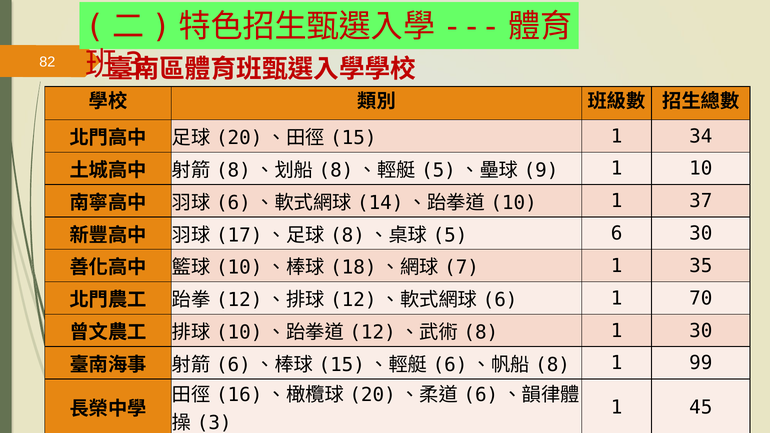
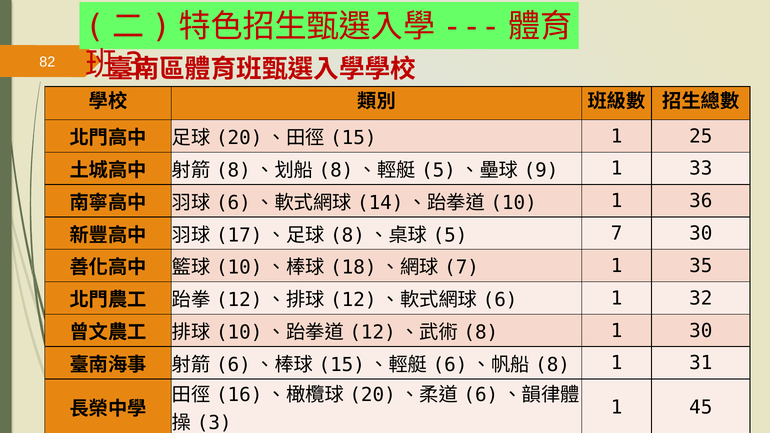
34: 34 -> 25 (701, 136)
1 10: 10 -> 33 (701, 169)
37: 37 -> 36 (701, 201)
6: 6 -> 7 (617, 234)
70: 70 -> 32 (701, 298)
99: 99 -> 31 (701, 363)
